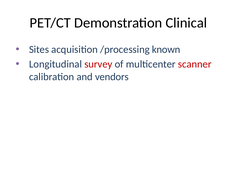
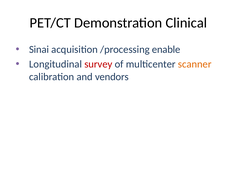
Sites: Sites -> Sinai (39, 50)
known: known -> enable (166, 50)
scanner colour: red -> orange (195, 64)
